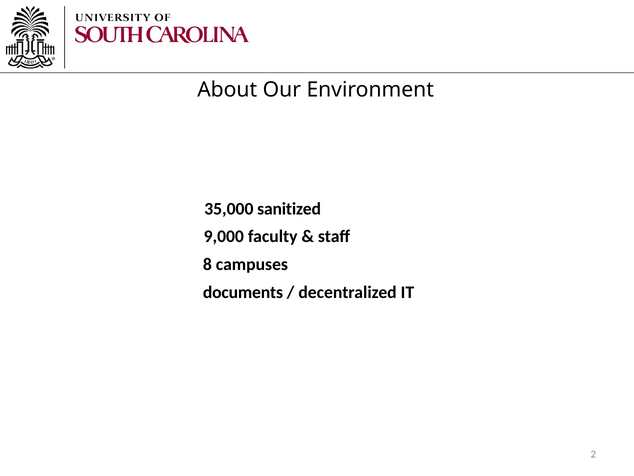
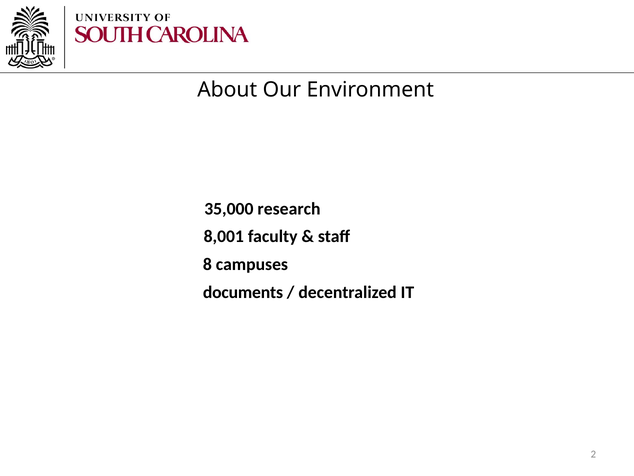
sanitized: sanitized -> research (289, 209)
9,000: 9,000 -> 8,001 (224, 236)
